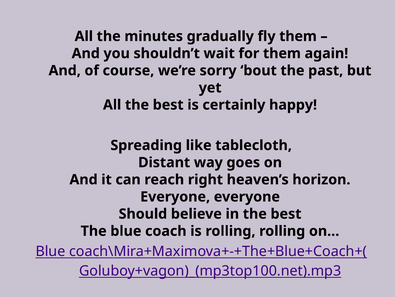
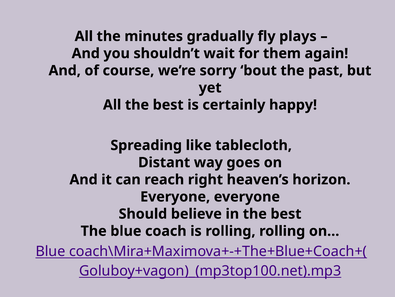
fly them: them -> plays (298, 36)
